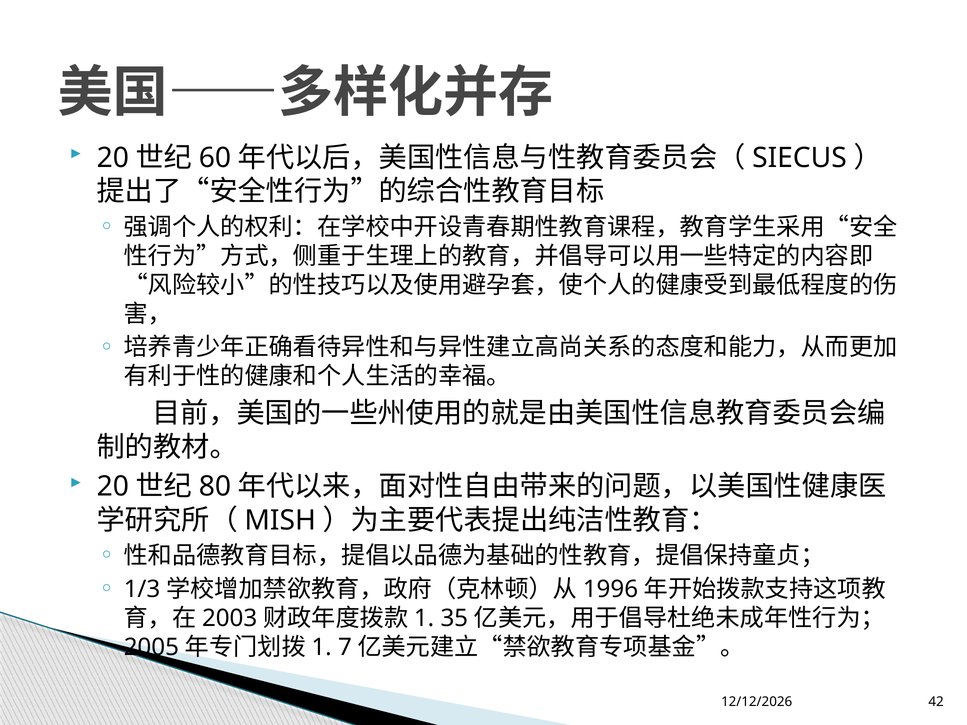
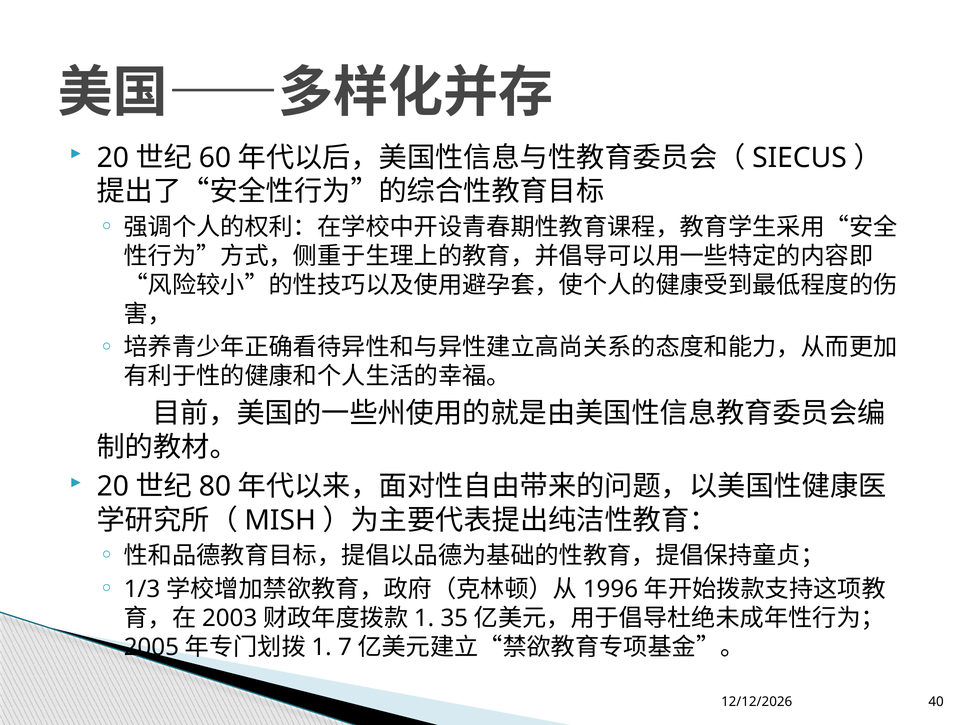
42: 42 -> 40 (936, 702)
